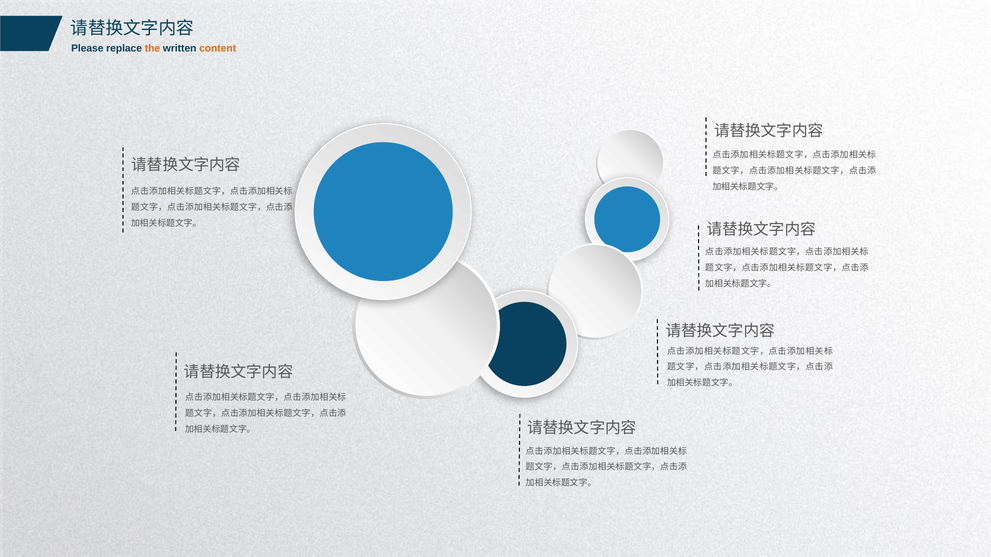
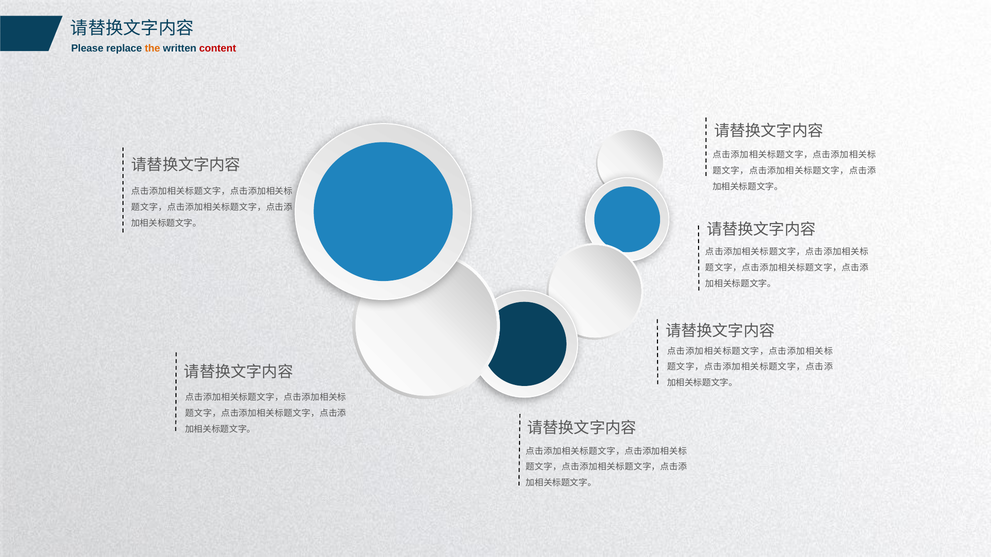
content colour: orange -> red (218, 48)
